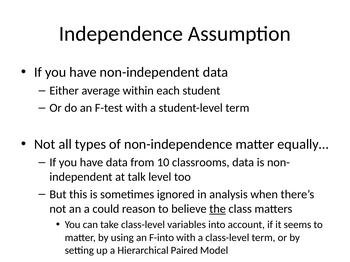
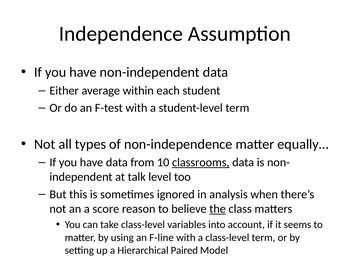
classrooms underline: none -> present (201, 163)
could: could -> score (106, 209)
F-into: F-into -> F-line (161, 238)
